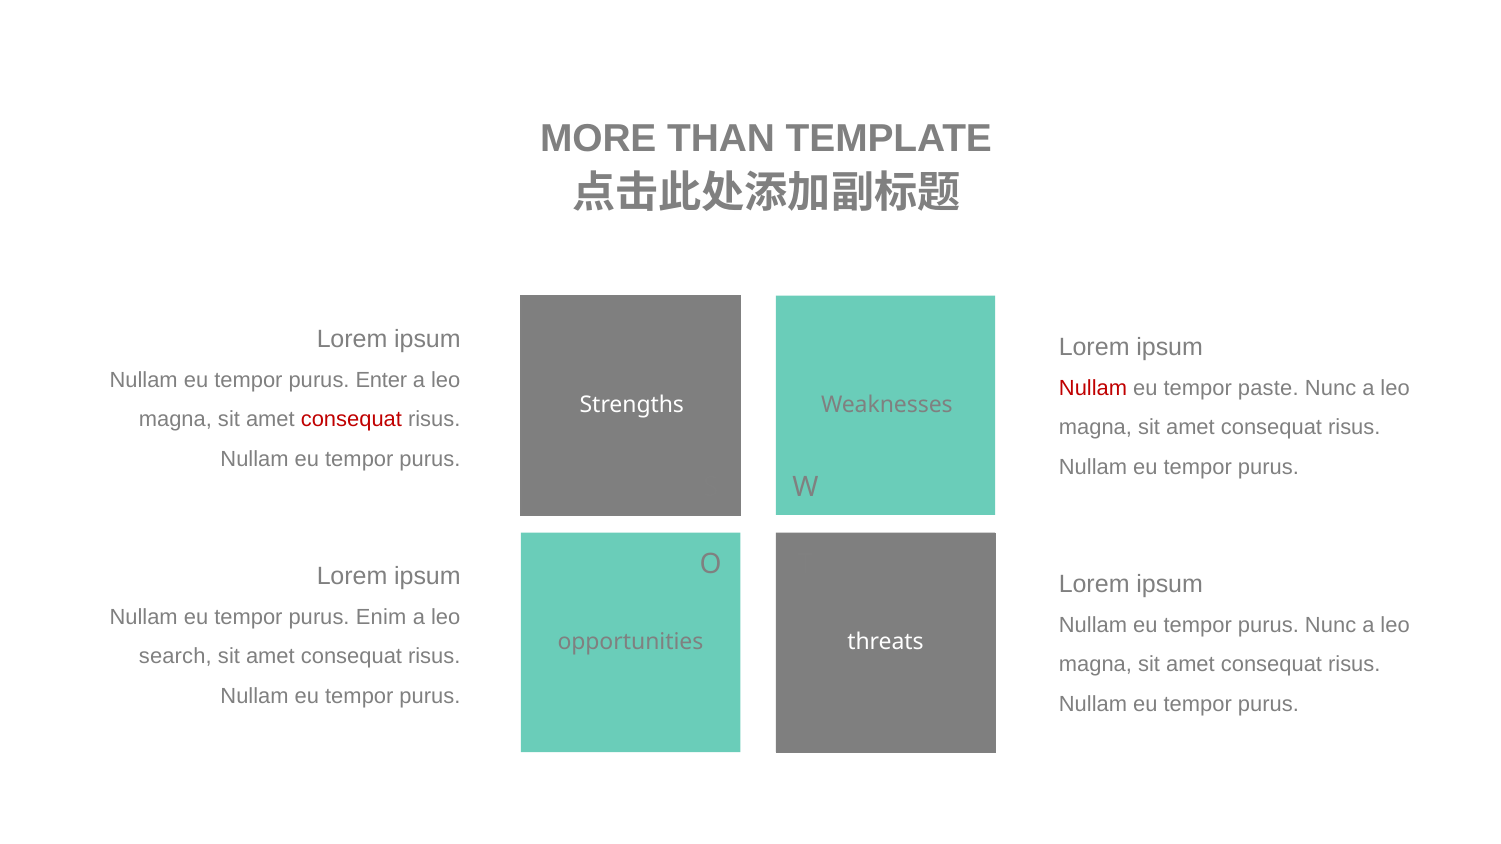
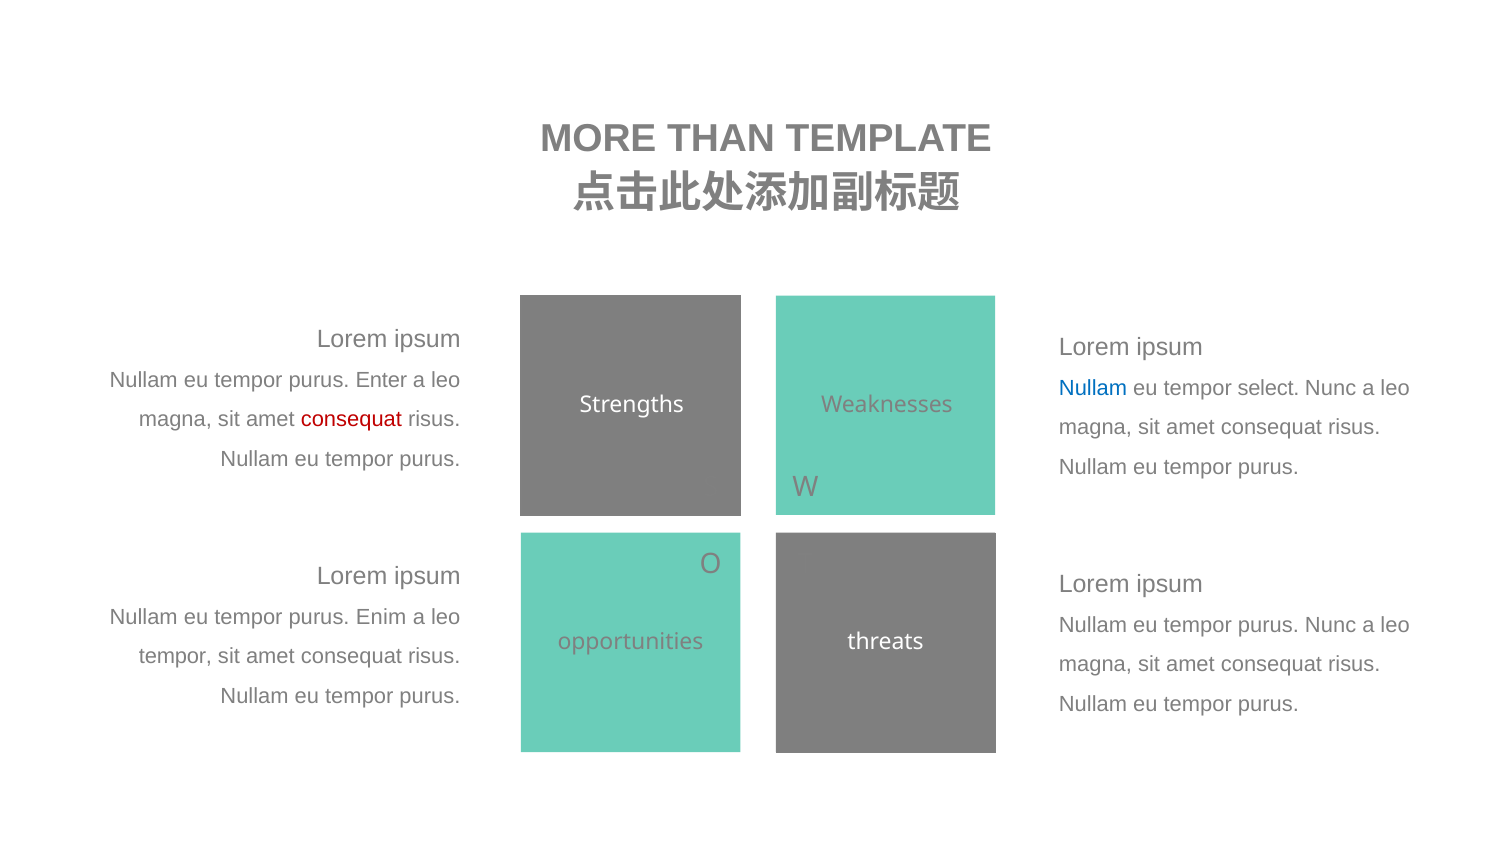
Nullam colour: red -> blue (1093, 388)
paste: paste -> select (1268, 388)
search: search -> tempor (175, 657)
